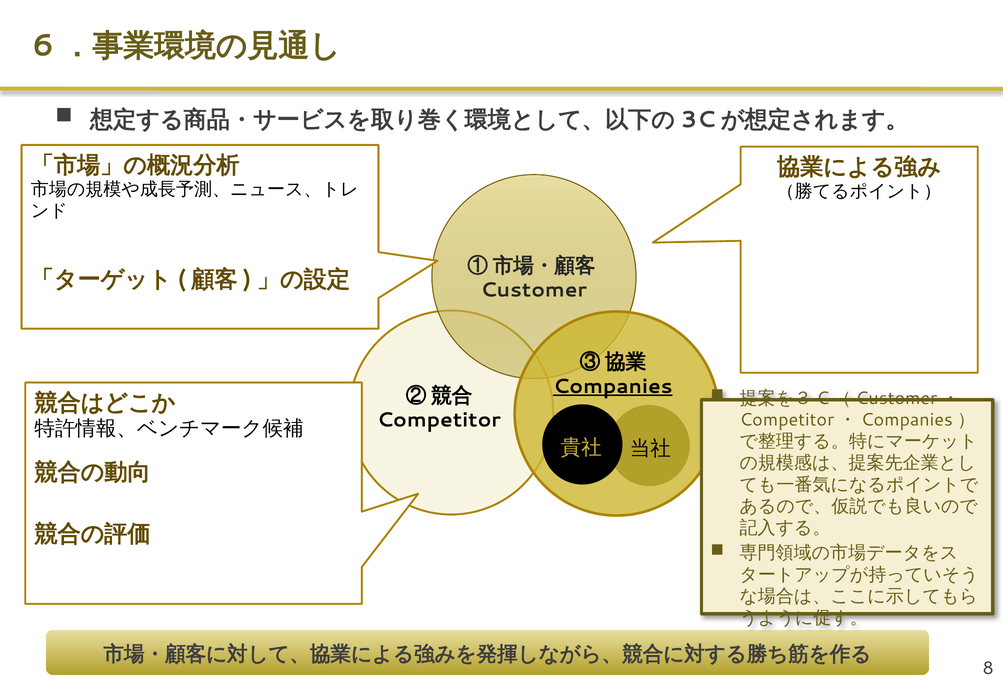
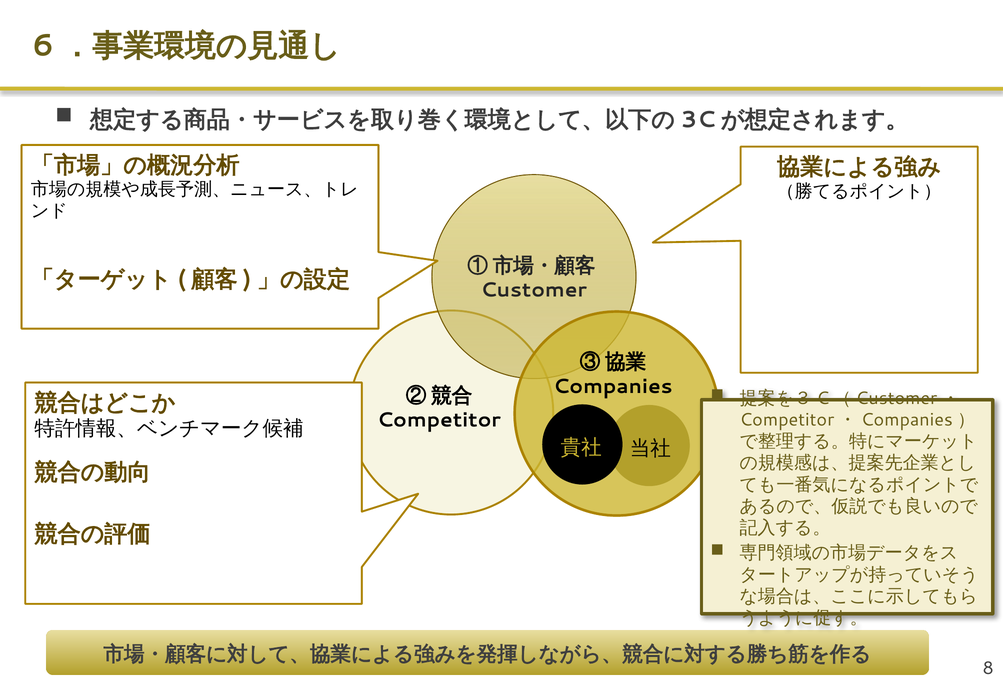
Companies underline: present -> none (613, 387)
